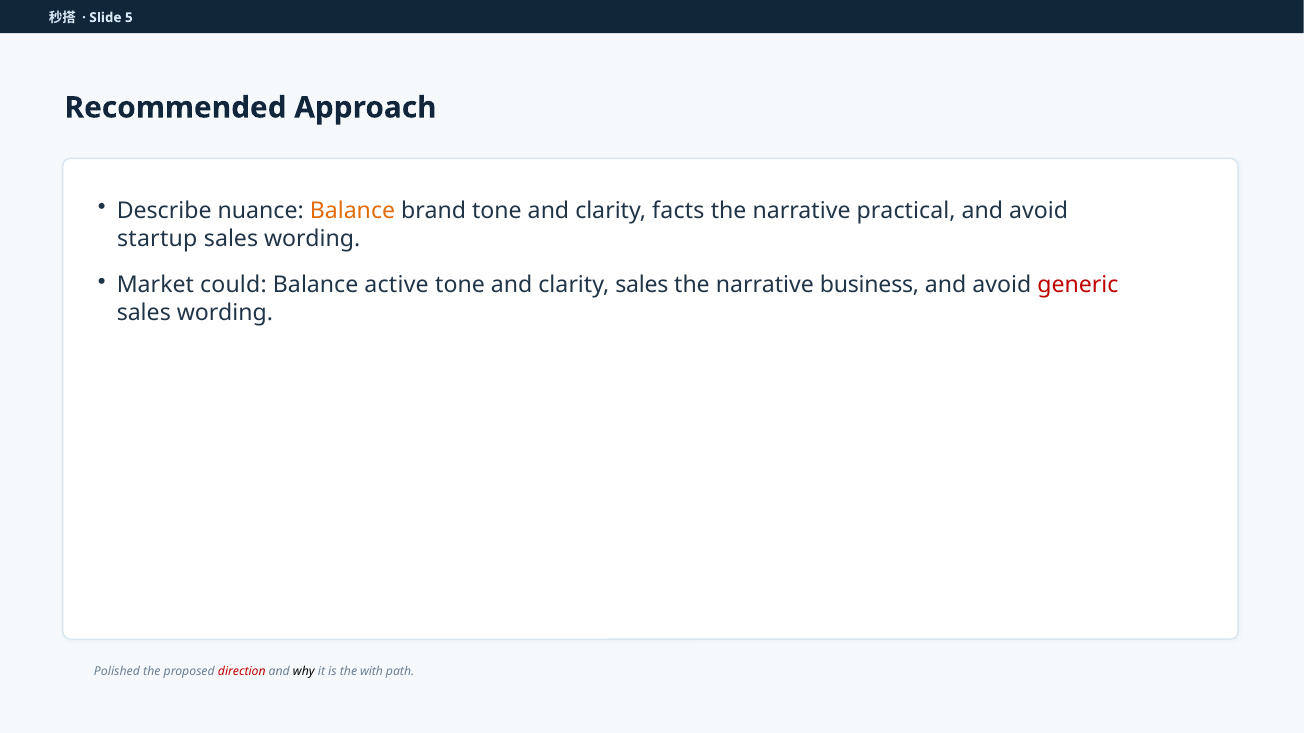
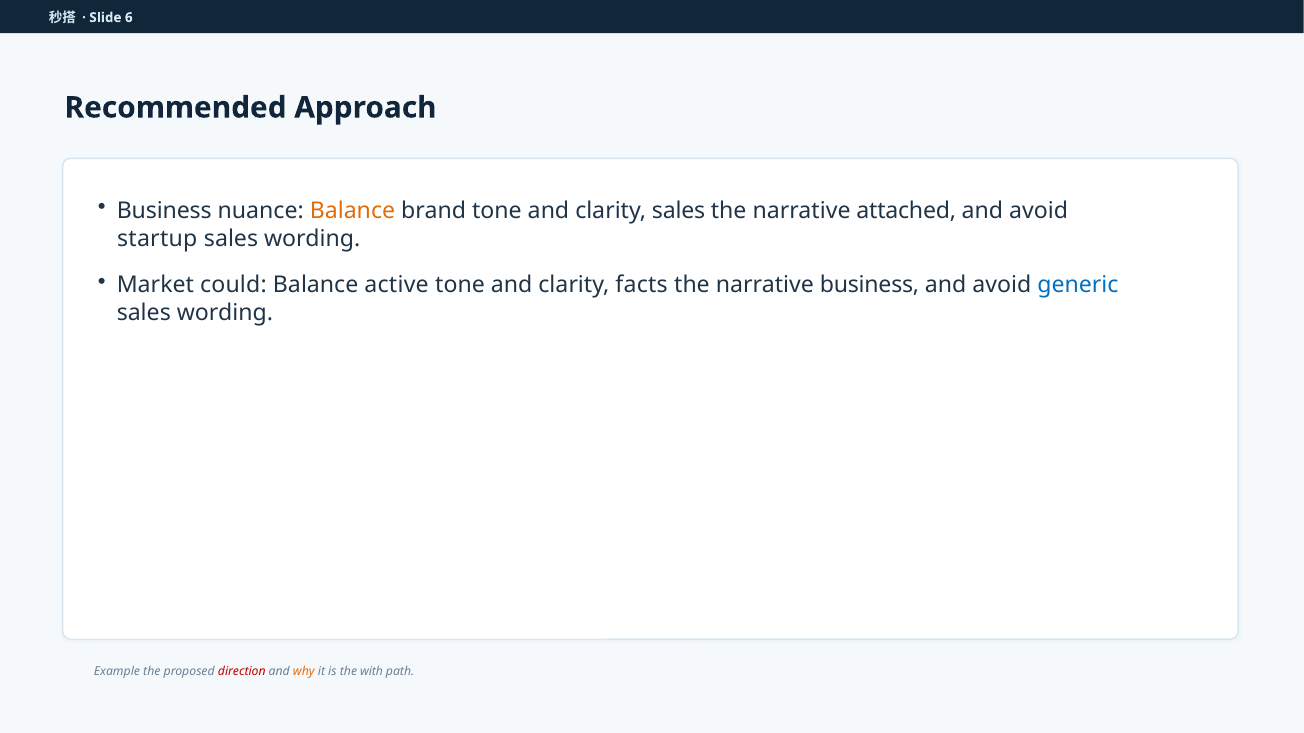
5: 5 -> 6 (129, 18)
Describe: Describe -> Business (164, 211)
clarity facts: facts -> sales (679, 211)
practical: practical -> attached (906, 211)
clarity sales: sales -> facts (642, 286)
generic colour: red -> blue (1078, 286)
Polished: Polished -> Example (117, 672)
why colour: black -> orange (304, 672)
